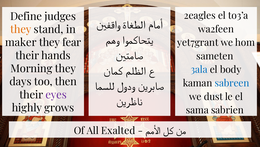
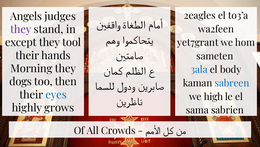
Define: Define -> Angels (26, 16)
they colour: orange -> purple (21, 29)
maker: maker -> except (21, 42)
fear: fear -> tool (72, 42)
days: days -> dogs (21, 81)
eyes colour: purple -> blue (56, 94)
dust: dust -> high (213, 96)
Exalted: Exalted -> Crowds (118, 130)
